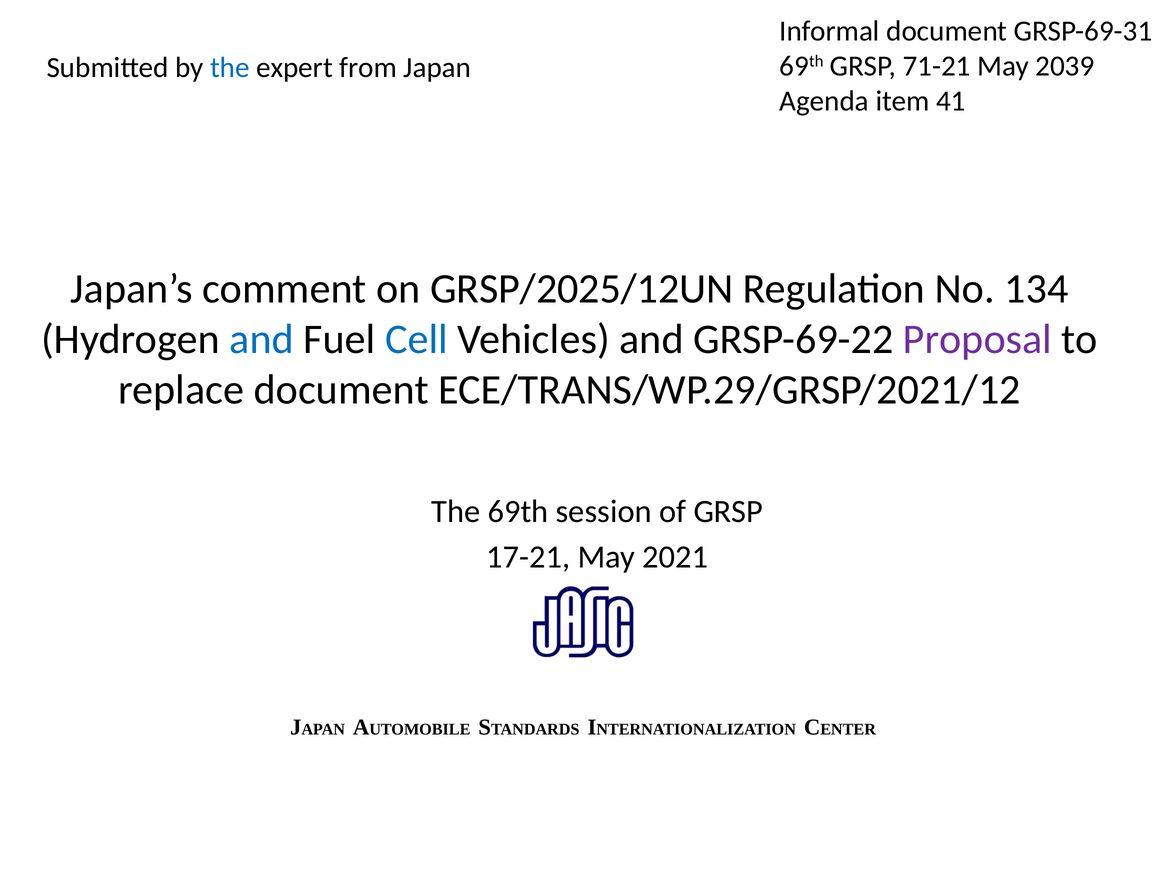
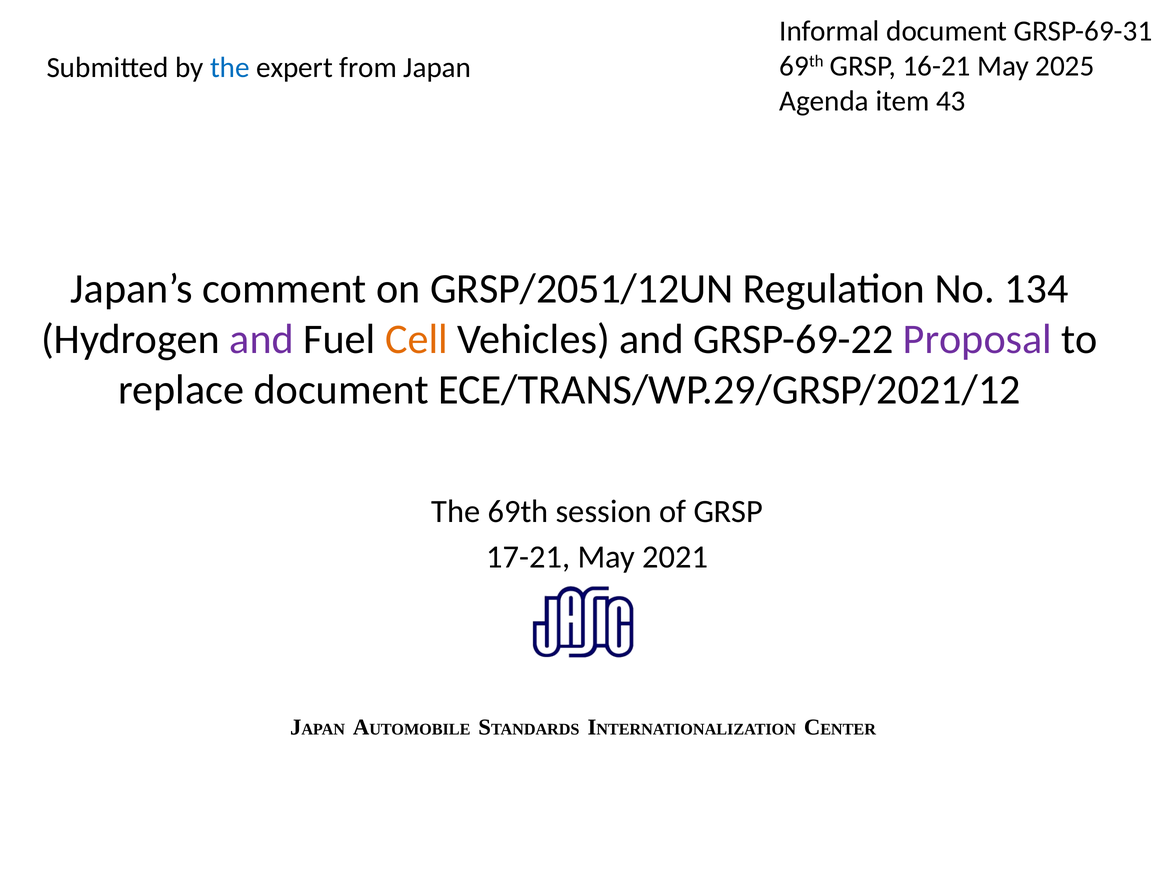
71-21: 71-21 -> 16-21 (937, 66)
2039: 2039 -> 2025 (1065, 66)
41: 41 -> 43 (951, 101)
GRSP/2025/12UN: GRSP/2025/12UN -> GRSP/2051/12UN (582, 289)
and colour: blue -> purple (262, 339)
Cell colour: blue -> orange (417, 339)
